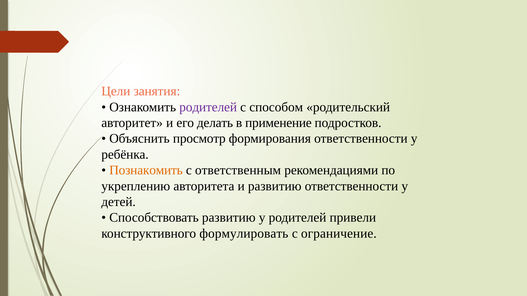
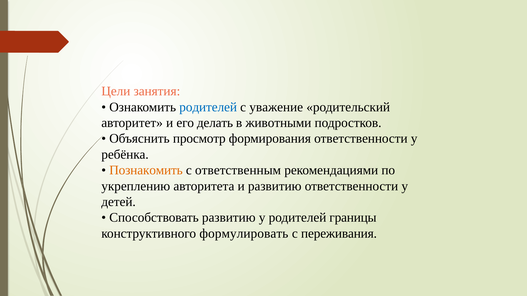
родителей colour: purple -> blue (208, 107)
способом: способом -> уважение (276, 107)
применение: применение -> животными (278, 123)
привели: привели -> границы (353, 218)
ограничение: ограничение -> переживания (339, 234)
